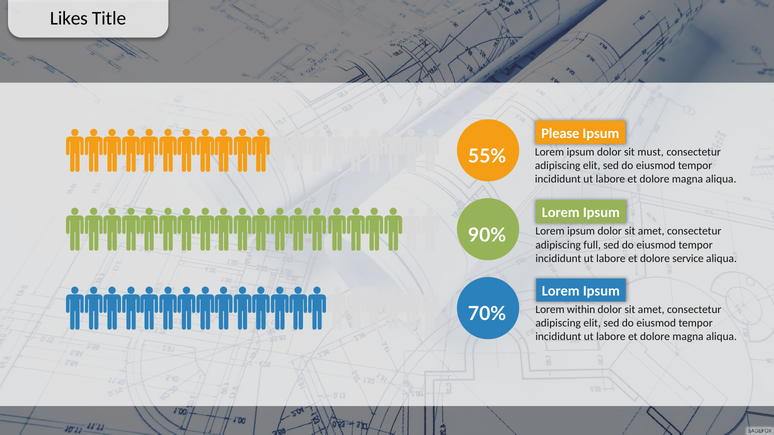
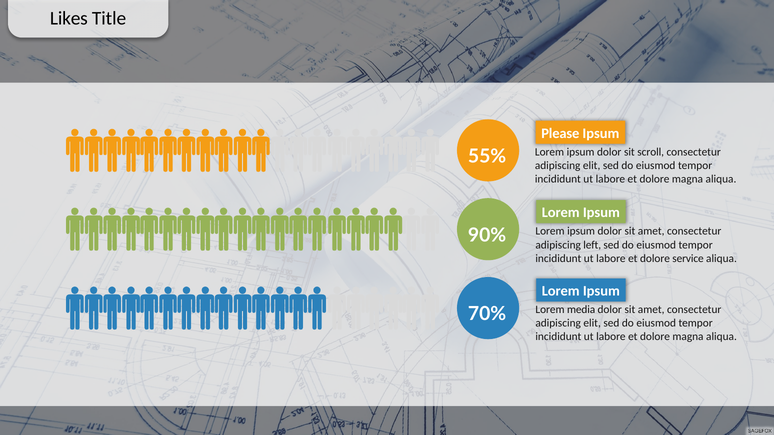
must: must -> scroll (651, 152)
full: full -> left (592, 245)
within: within -> media (581, 310)
